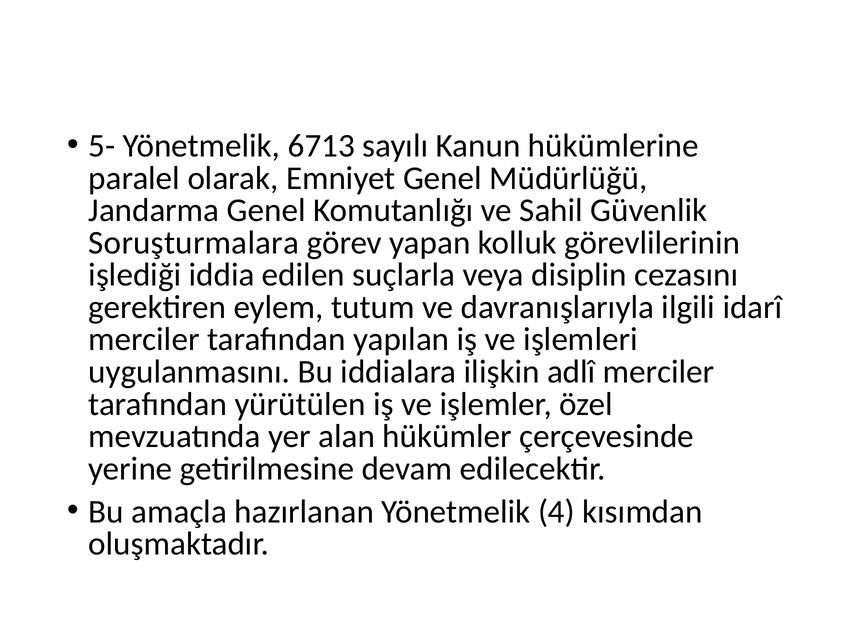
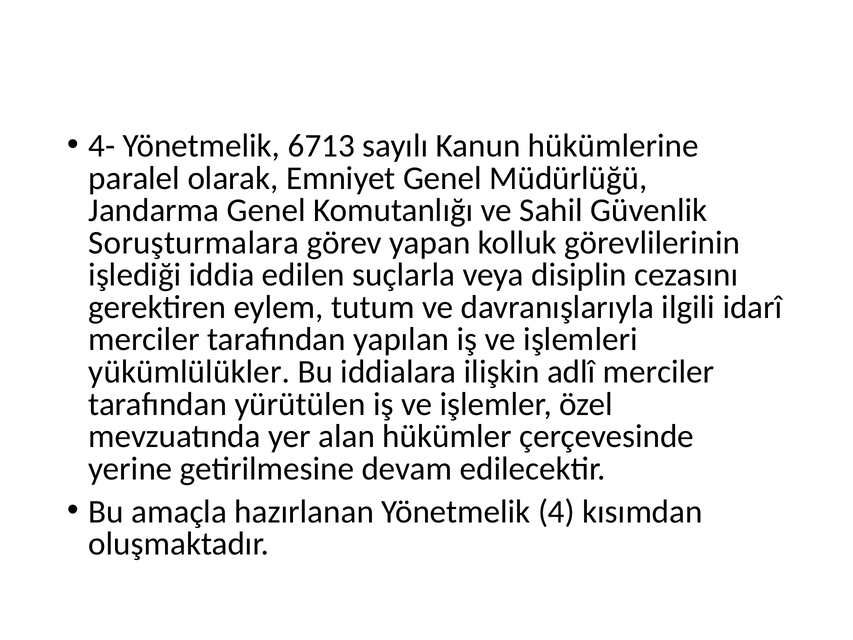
5-: 5- -> 4- (102, 146)
uygulanmasını: uygulanmasını -> yükümlülükler (189, 372)
